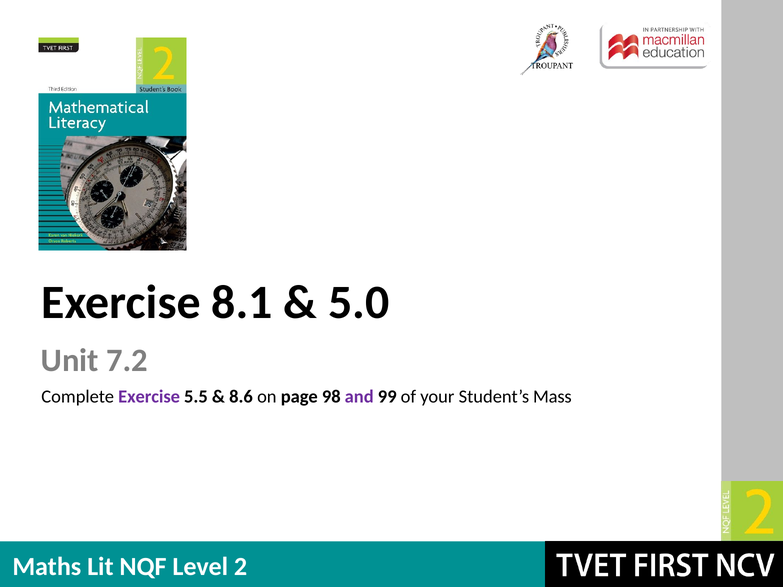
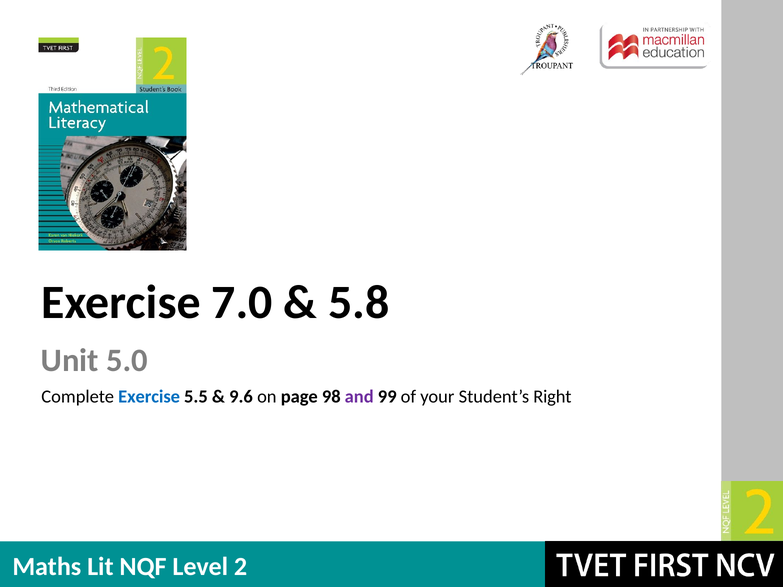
8.1: 8.1 -> 7.0 (242, 302)
5.0: 5.0 -> 5.8 (359, 302)
7.2: 7.2 -> 5.0 (127, 360)
Exercise colour: purple -> blue (149, 397)
8.6: 8.6 -> 9.6 (241, 397)
Mass: Mass -> Right (552, 397)
